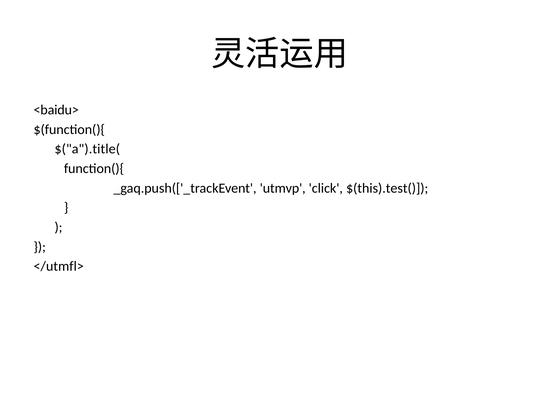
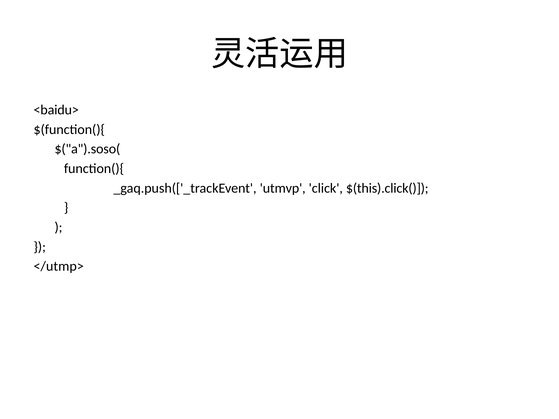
$("a").title(: $("a").title( -> $("a").soso( (87, 149)
$(this).test(: $(this).test( -> $(this).click( (387, 188)
</utmfl>: </utmfl> -> </utmp> (59, 267)
